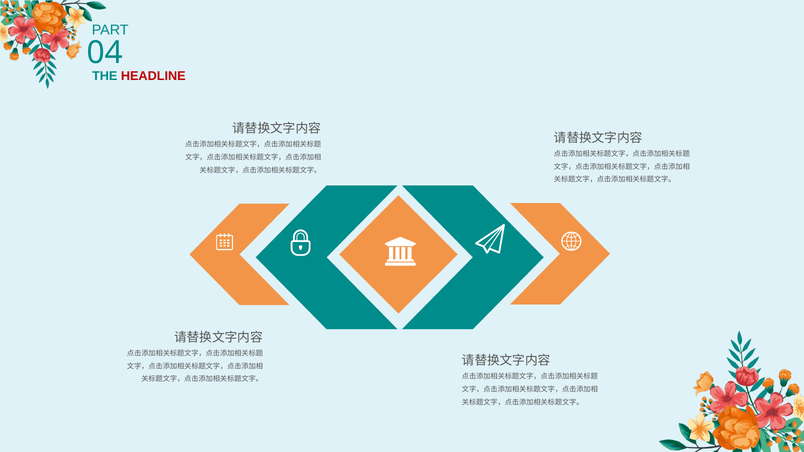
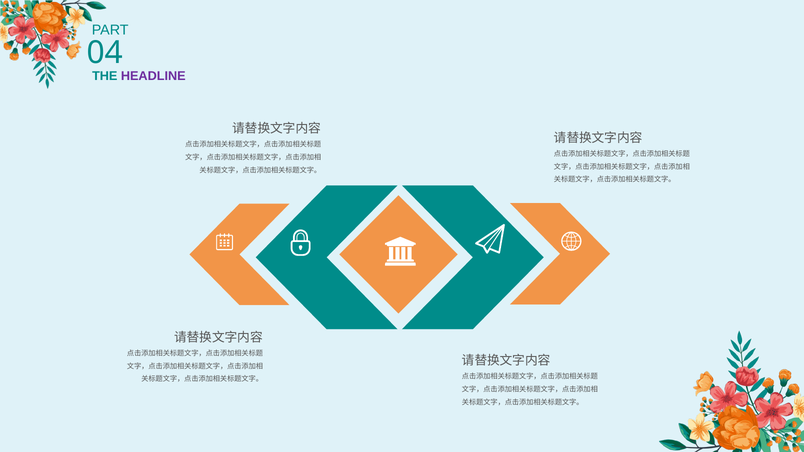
HEADLINE colour: red -> purple (153, 76)
